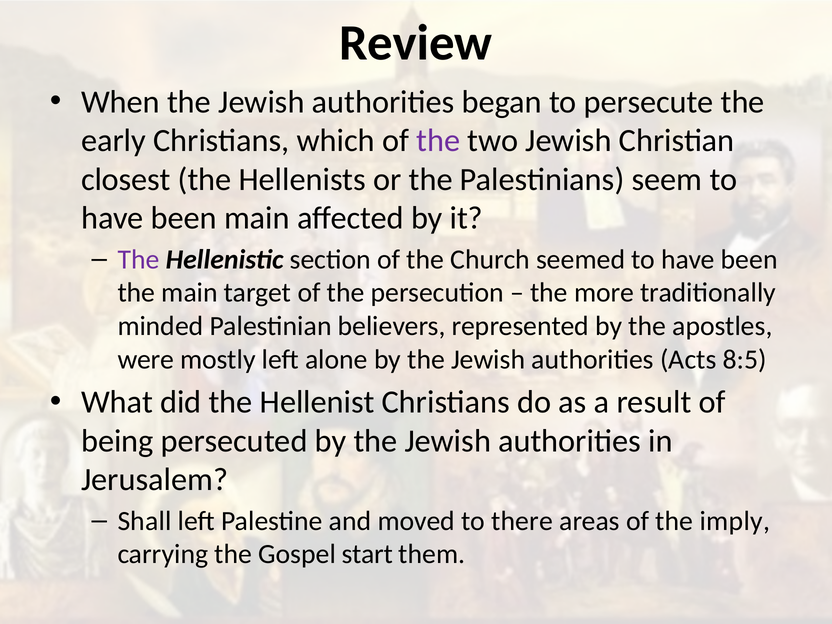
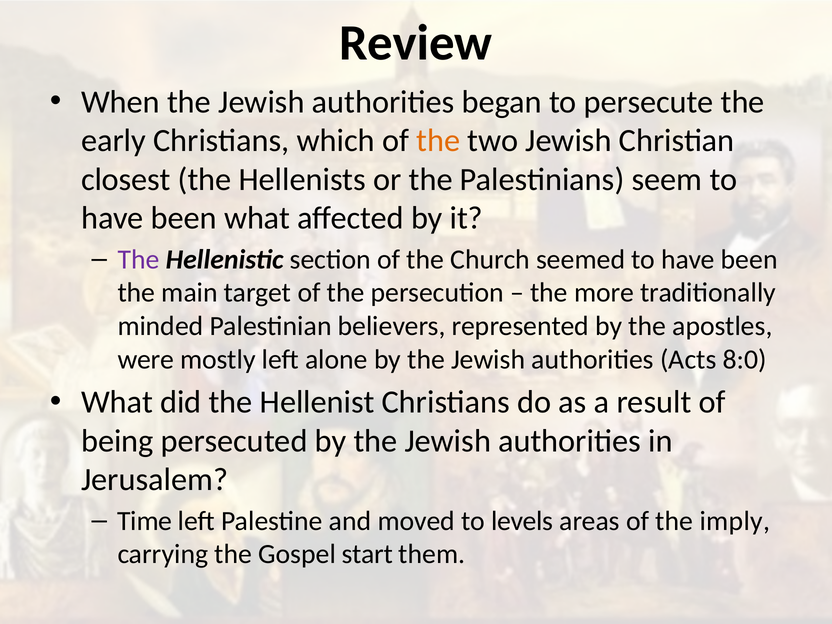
the colour: purple -> orange (438, 141)
been main: main -> what (257, 218)
8:5: 8:5 -> 8:0 (745, 359)
Shall: Shall -> Time (145, 521)
there: there -> levels (522, 521)
